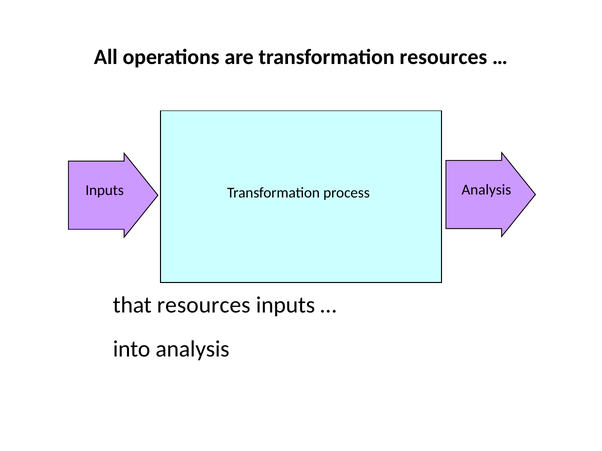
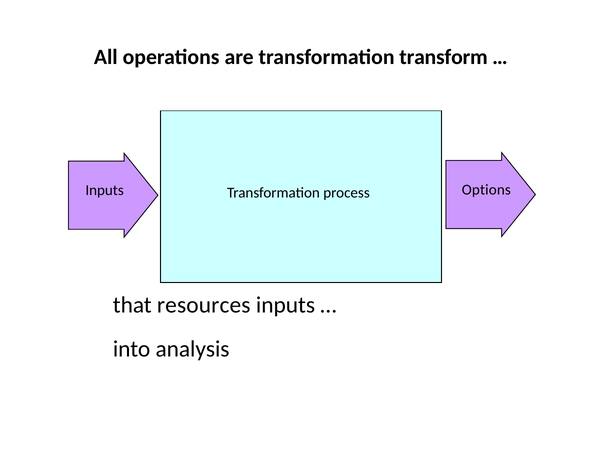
transformation resources: resources -> transform (444, 57)
Analysis: Analysis -> Options (486, 190)
